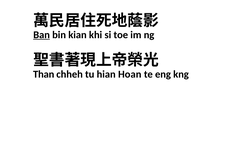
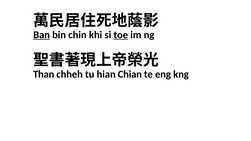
kian: kian -> chin (77, 35)
toe underline: none -> present (121, 35)
Hoan: Hoan -> Chian (130, 74)
